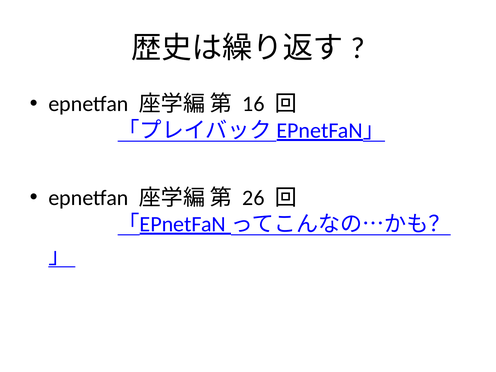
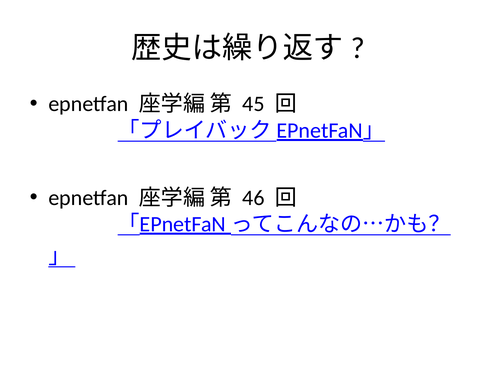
16: 16 -> 45 (253, 104)
26: 26 -> 46 (253, 198)
